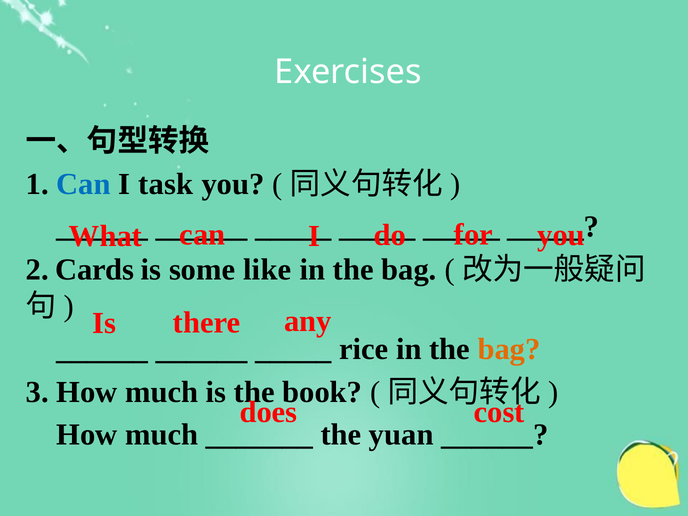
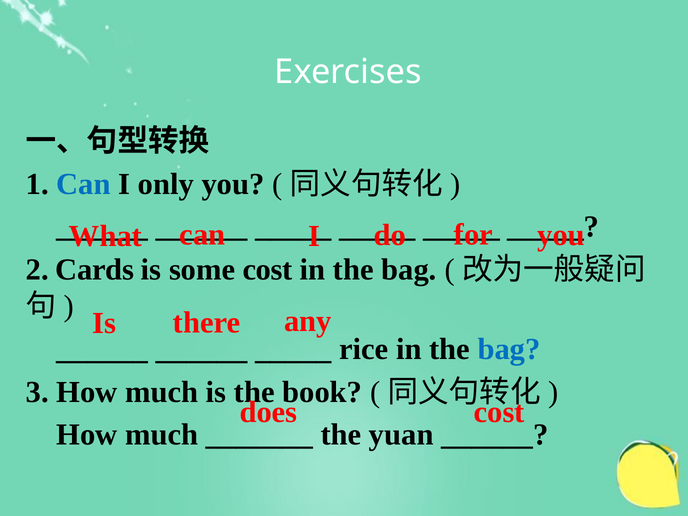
task: task -> only (166, 184)
some like: like -> cost (268, 270)
bag colour: orange -> blue (509, 349)
